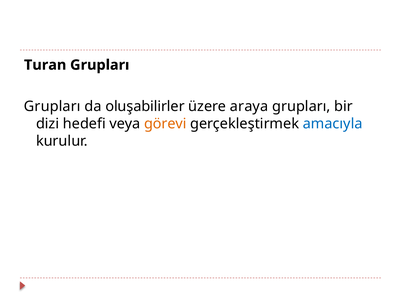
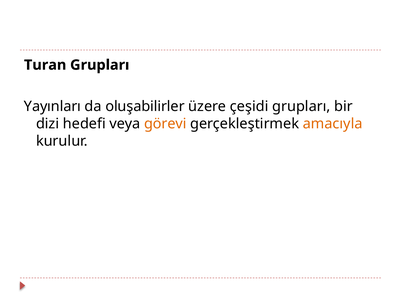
Grupları: Grupları -> Yayınları (52, 107)
araya: araya -> çeşidi (249, 107)
amacıyla colour: blue -> orange (333, 124)
